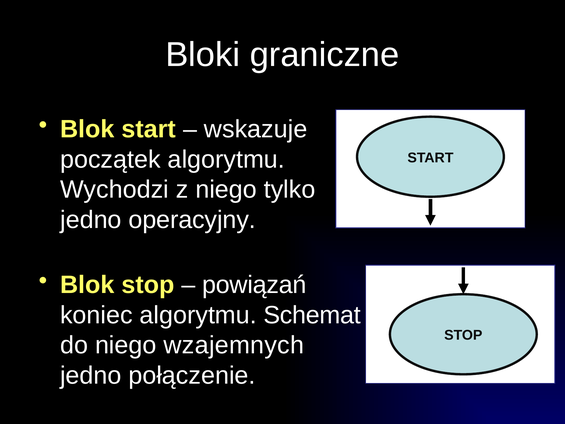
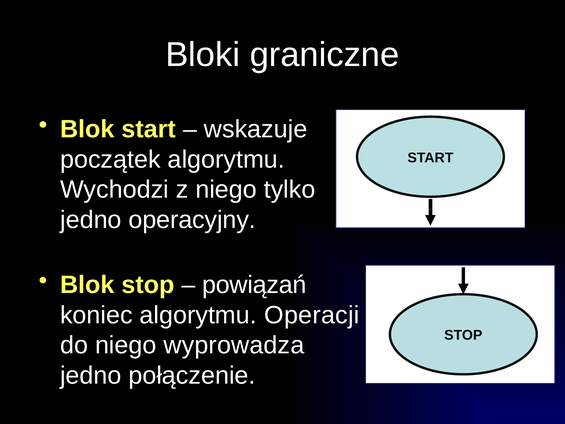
Schemat: Schemat -> Operacji (312, 315)
wzajemnych: wzajemnych -> wyprowadza (234, 345)
